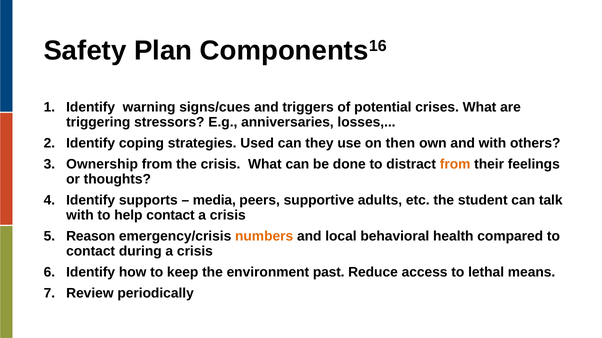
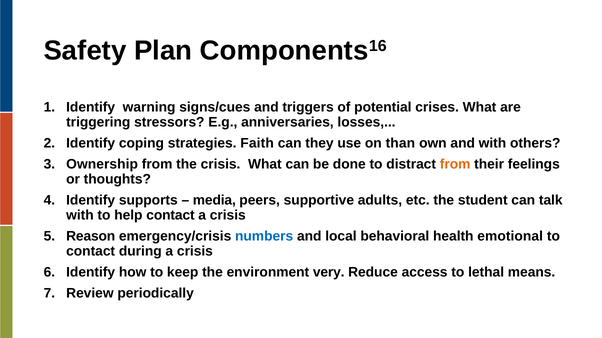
Used: Used -> Faith (257, 143)
then: then -> than (400, 143)
numbers colour: orange -> blue (264, 237)
compared: compared -> emotional (510, 237)
past: past -> very (329, 273)
